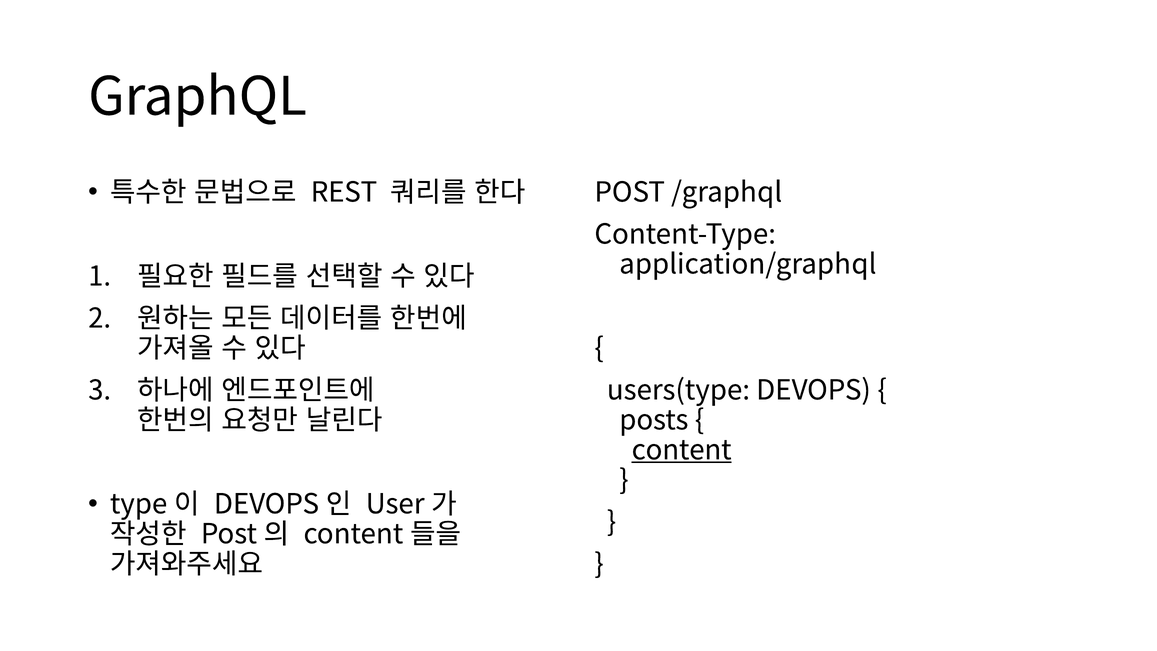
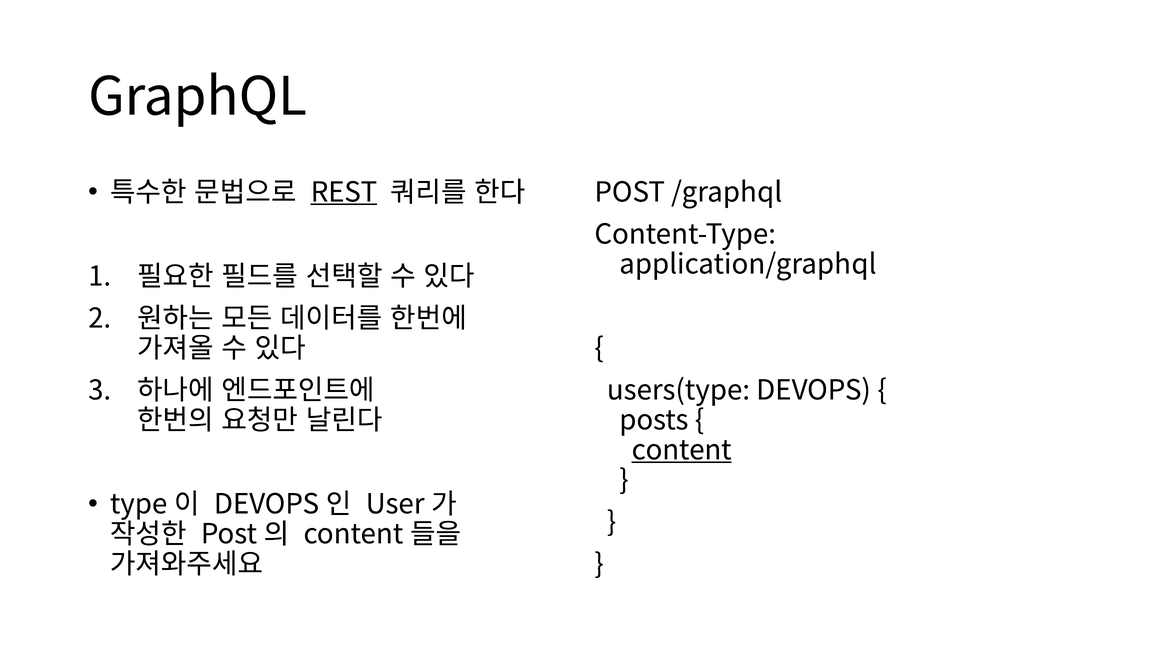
REST underline: none -> present (344, 192)
